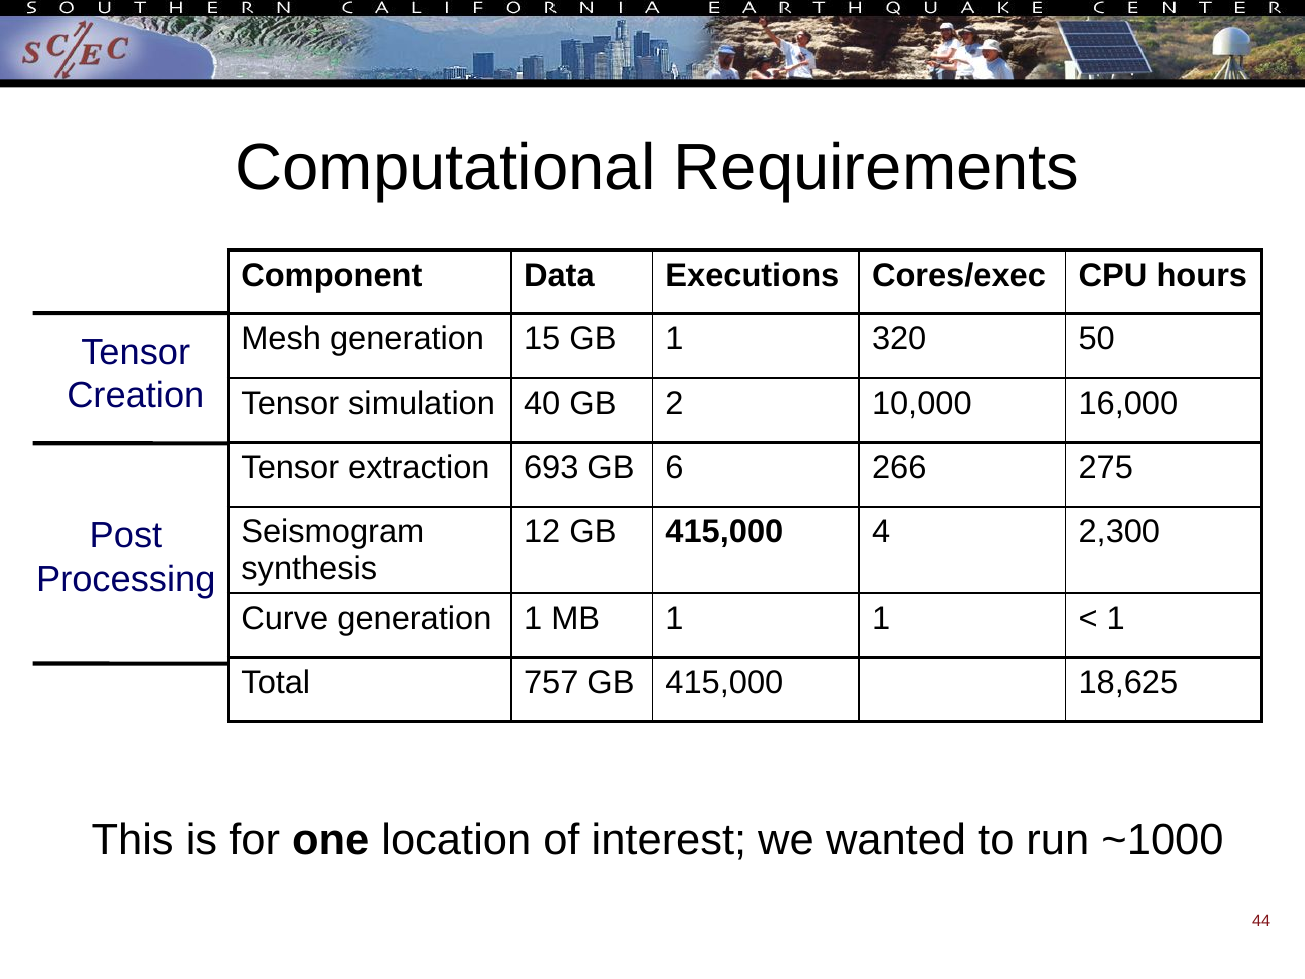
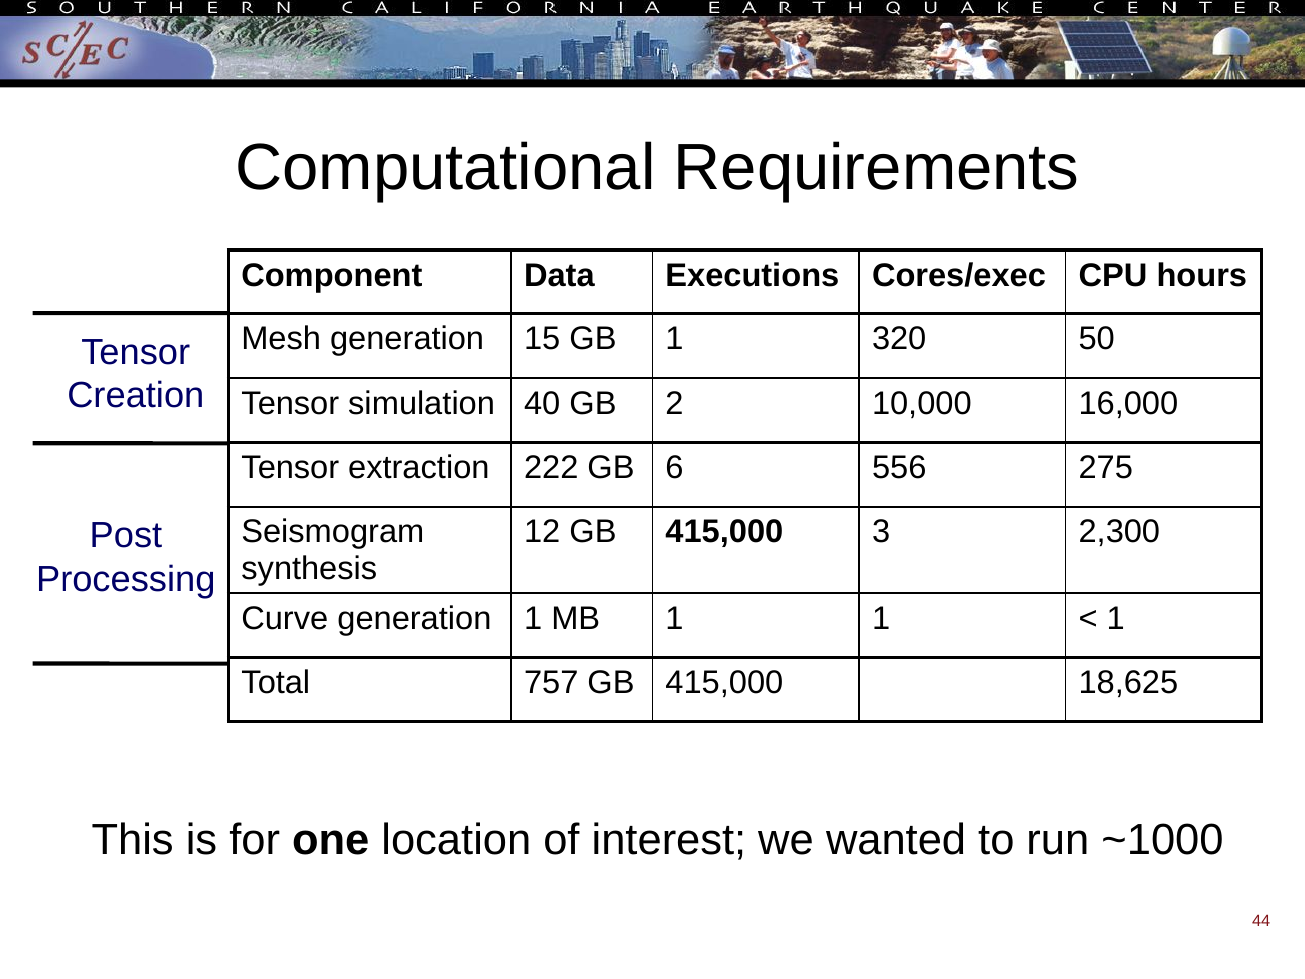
693: 693 -> 222 (551, 468)
266: 266 -> 556 (899, 468)
4: 4 -> 3 (881, 532)
